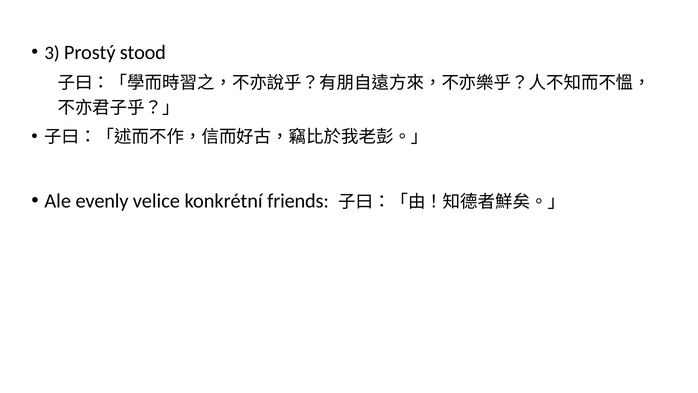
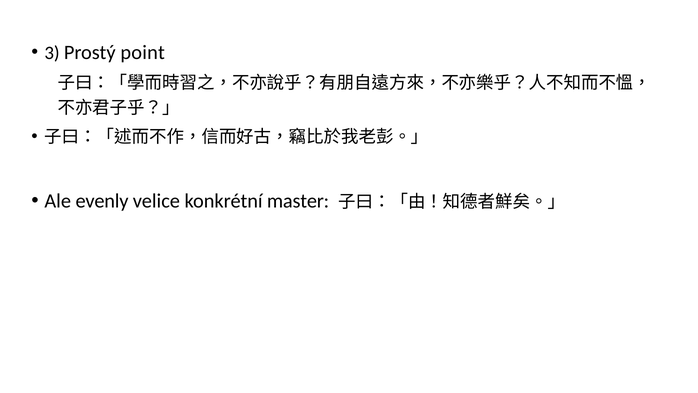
stood: stood -> point (143, 52)
friends: friends -> master (298, 201)
